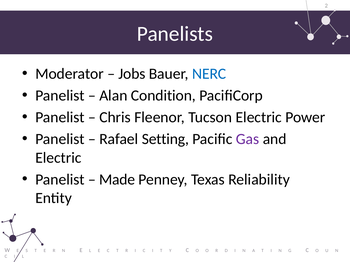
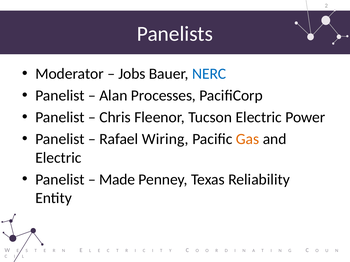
Condition: Condition -> Processes (163, 96)
Setting: Setting -> Wiring (165, 139)
Gas colour: purple -> orange (248, 139)
